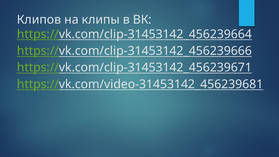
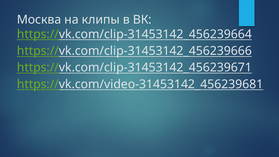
Клипов: Клипов -> Москва (39, 20)
